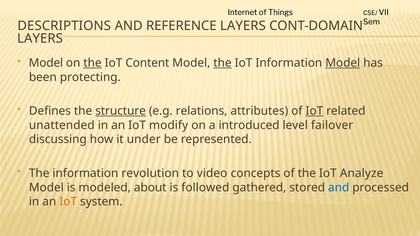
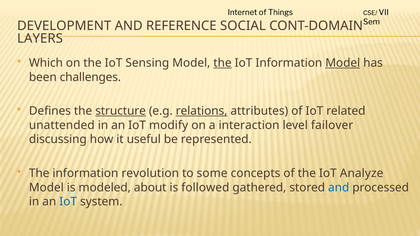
DESCRIPTIONS: DESCRIPTIONS -> DEVELOPMENT (64, 26)
REFERENCE LAYERS: LAYERS -> SOCIAL (243, 26)
Model: Model -> Which (46, 63)
the underline: present -> none (92, 63)
Content: Content -> Sensing (147, 63)
protecting: protecting -> challenges (90, 77)
relations underline: none -> present (202, 111)
IoT underline: present -> none (314, 111)
introduced: introduced -> interaction (249, 125)
under: under -> useful (144, 140)
video: video -> some (212, 174)
IoT colour: orange -> blue (68, 202)
